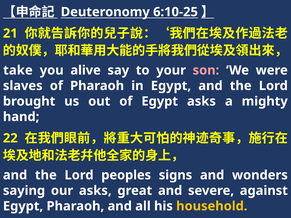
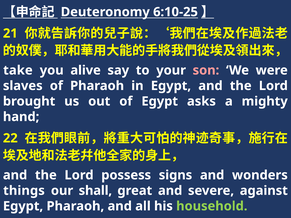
peoples: peoples -> possess (126, 175)
saying: saying -> things (24, 191)
our asks: asks -> shall (95, 191)
household colour: yellow -> light green (212, 206)
